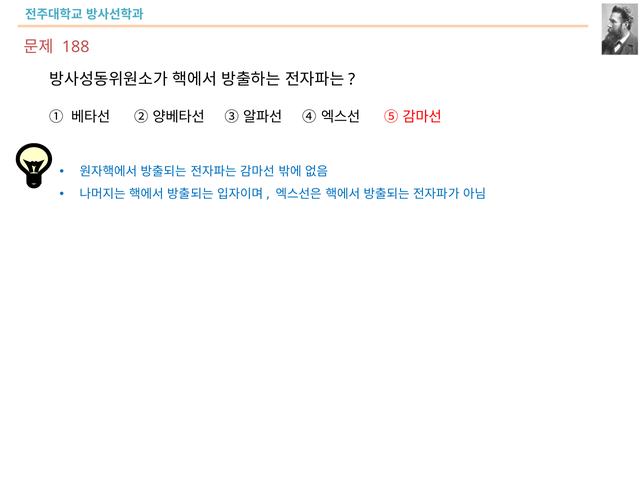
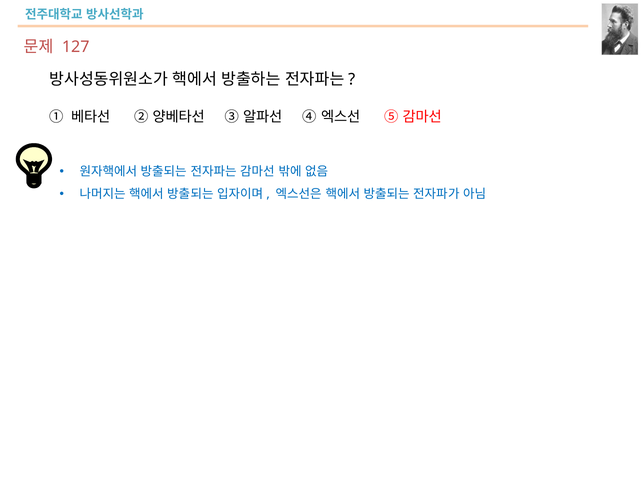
188: 188 -> 127 (76, 47)
